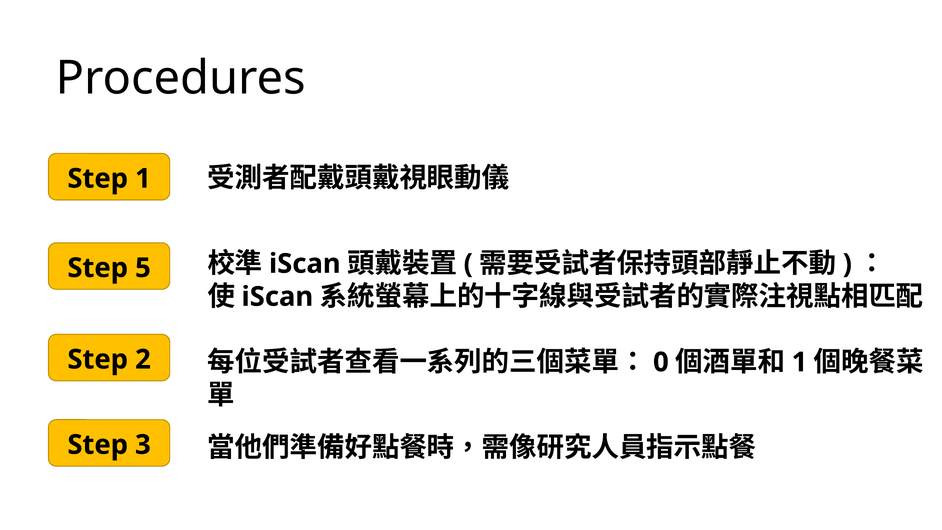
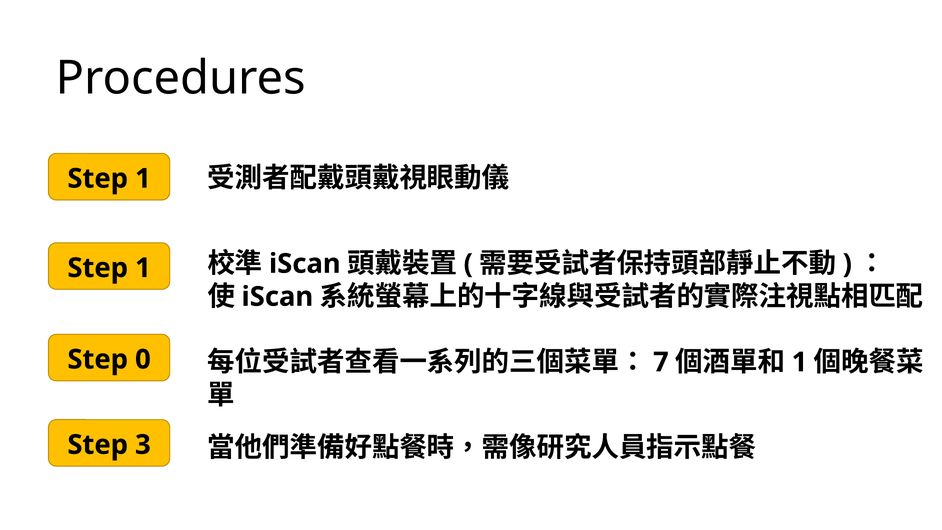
5: 5 -> 1 (143, 268)
2: 2 -> 0 (143, 359)
0: 0 -> 7 (661, 362)
